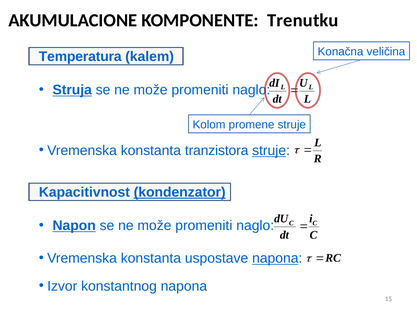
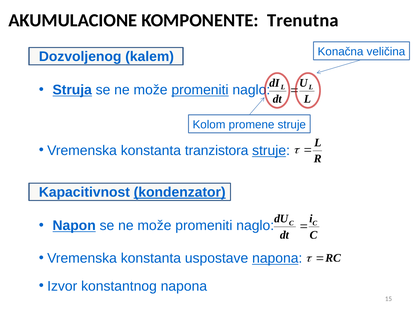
Trenutku: Trenutku -> Trenutna (303, 20)
Temperatura: Temperatura -> Dozvoljenog (80, 57)
promeniti underline: none -> present (200, 90)
